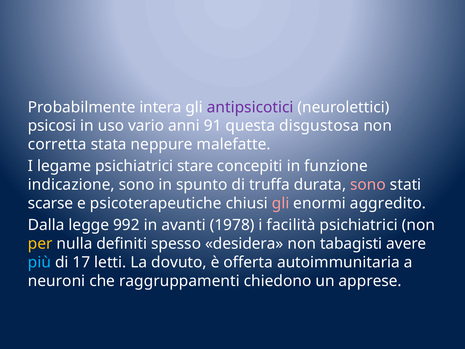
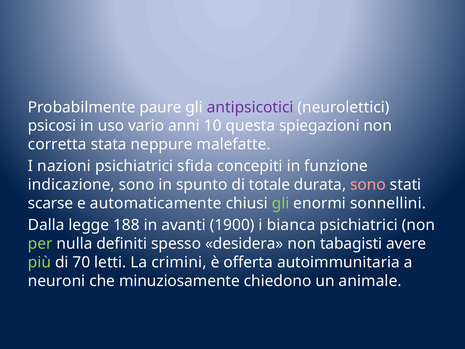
intera: intera -> paure (161, 107)
91: 91 -> 10 (213, 126)
disgustosa: disgustosa -> spiegazioni (319, 126)
legame: legame -> nazioni (64, 166)
stare: stare -> sfida (195, 166)
truffa: truffa -> totale (270, 185)
psicoterapeutiche: psicoterapeutiche -> automaticamente (156, 203)
gli colour: pink -> light green (281, 203)
aggredito: aggredito -> sonnellini (388, 203)
992: 992 -> 188 (126, 225)
1978: 1978 -> 1900 (232, 225)
facilità: facilità -> bianca (291, 225)
per colour: yellow -> light green (40, 244)
più colour: light blue -> light green (39, 262)
17: 17 -> 70 (81, 262)
dovuto: dovuto -> crimini (179, 262)
raggruppamenti: raggruppamenti -> minuziosamente (179, 281)
apprese: apprese -> animale (370, 281)
